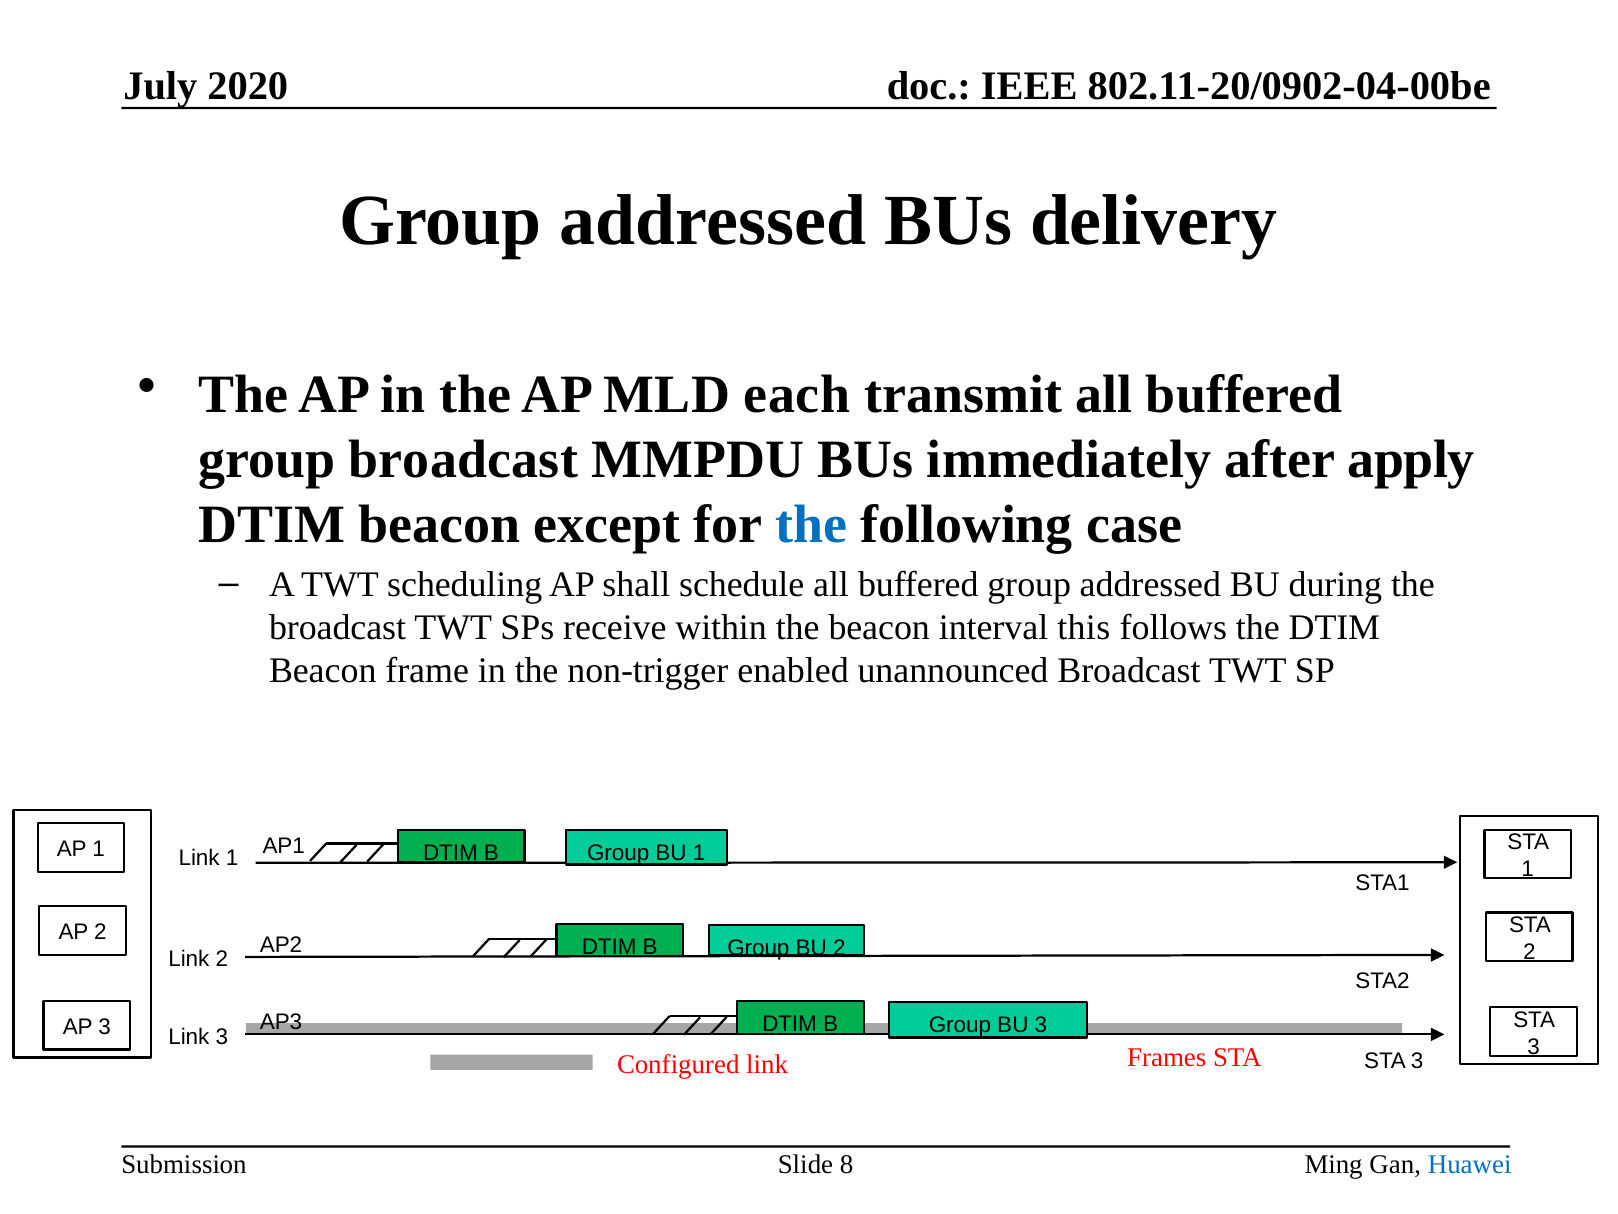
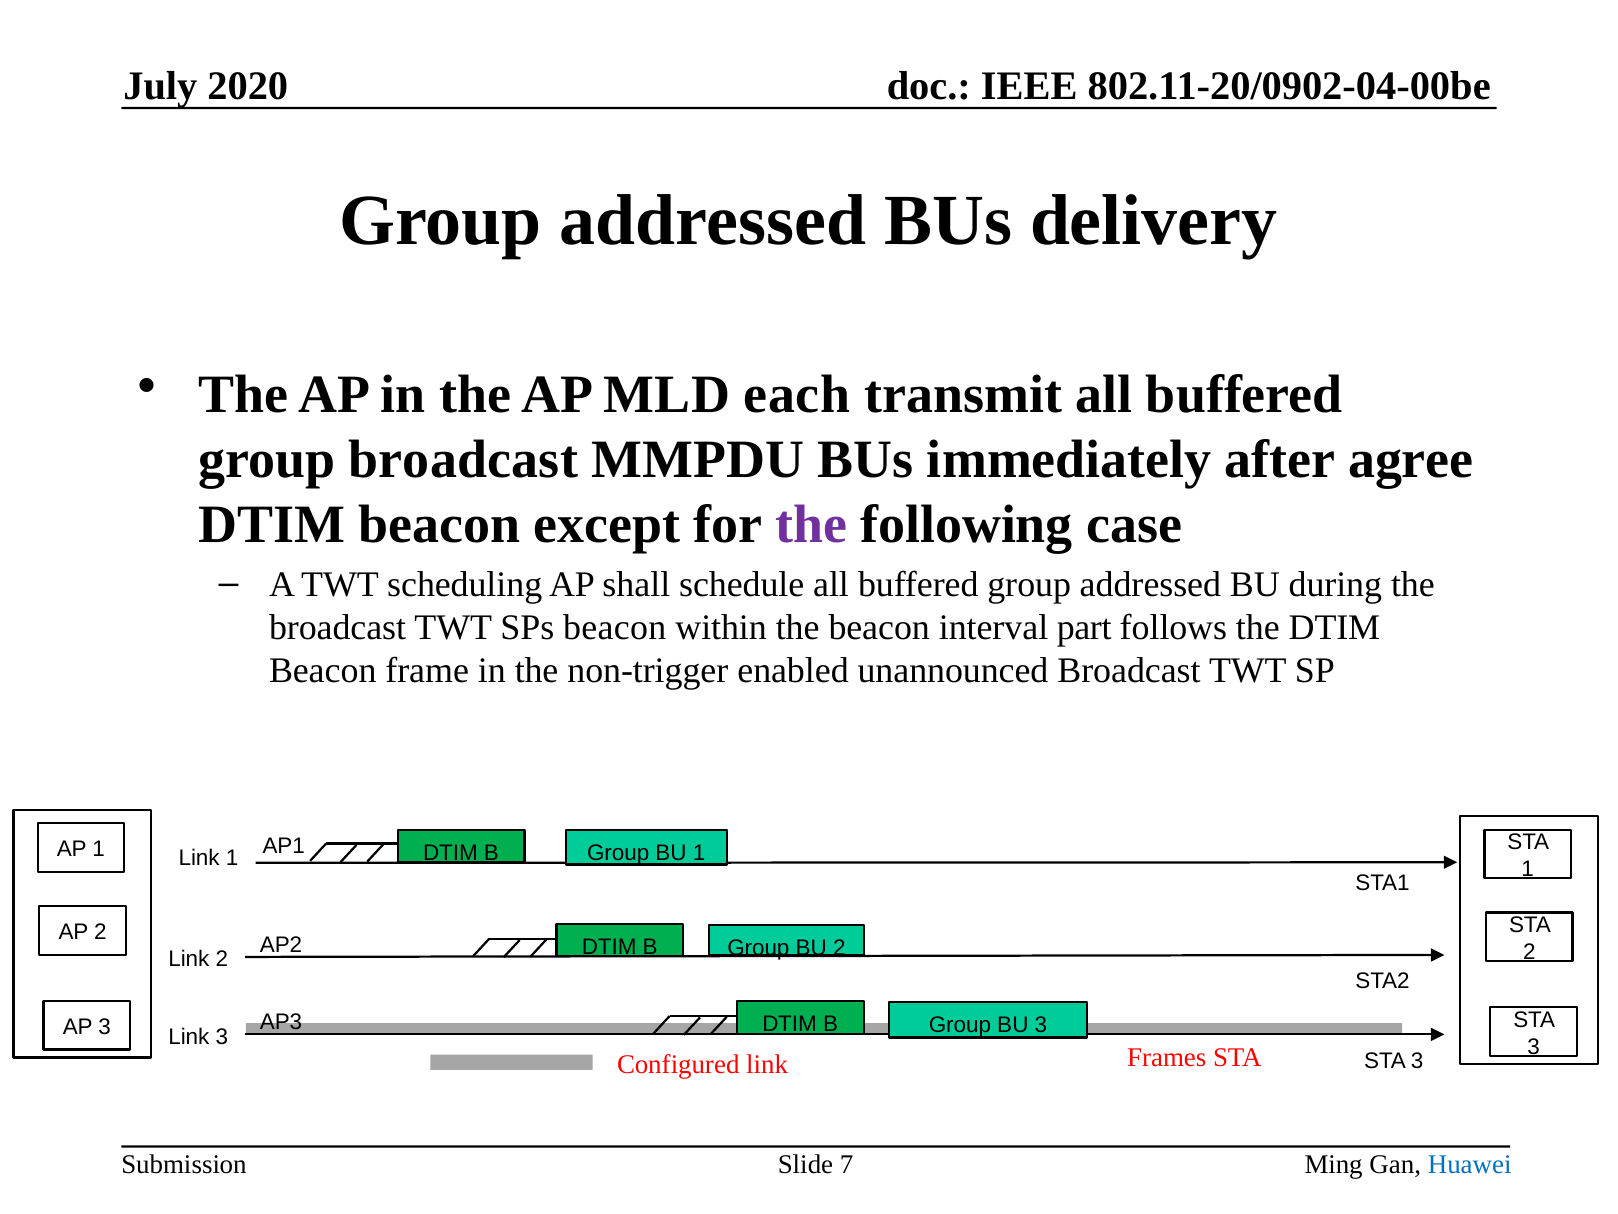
apply: apply -> agree (1411, 460)
the colour: blue -> purple (811, 524)
SPs receive: receive -> beacon (615, 627)
this: this -> part (1084, 627)
8: 8 -> 7 (847, 1164)
